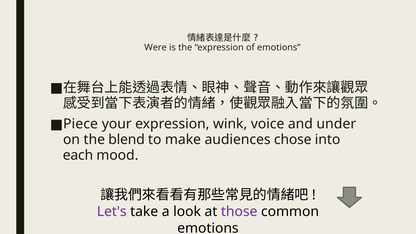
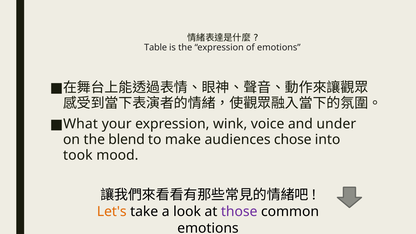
Were: Were -> Table (156, 47)
Piece: Piece -> What (81, 124)
each: each -> took (78, 155)
Let's colour: purple -> orange (112, 212)
